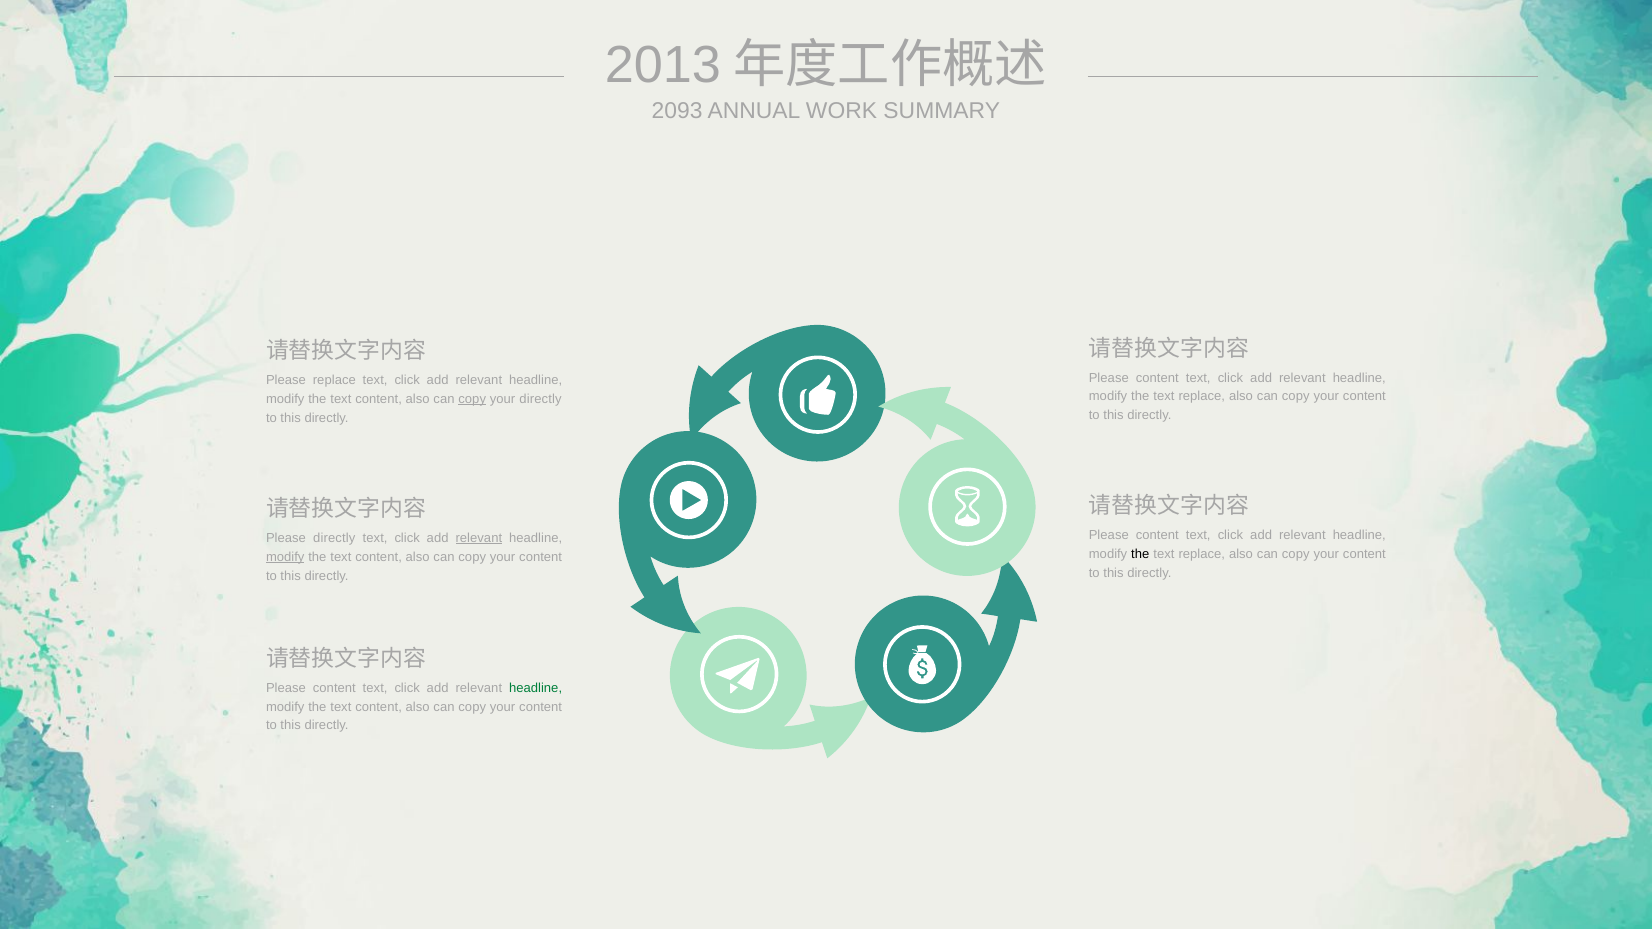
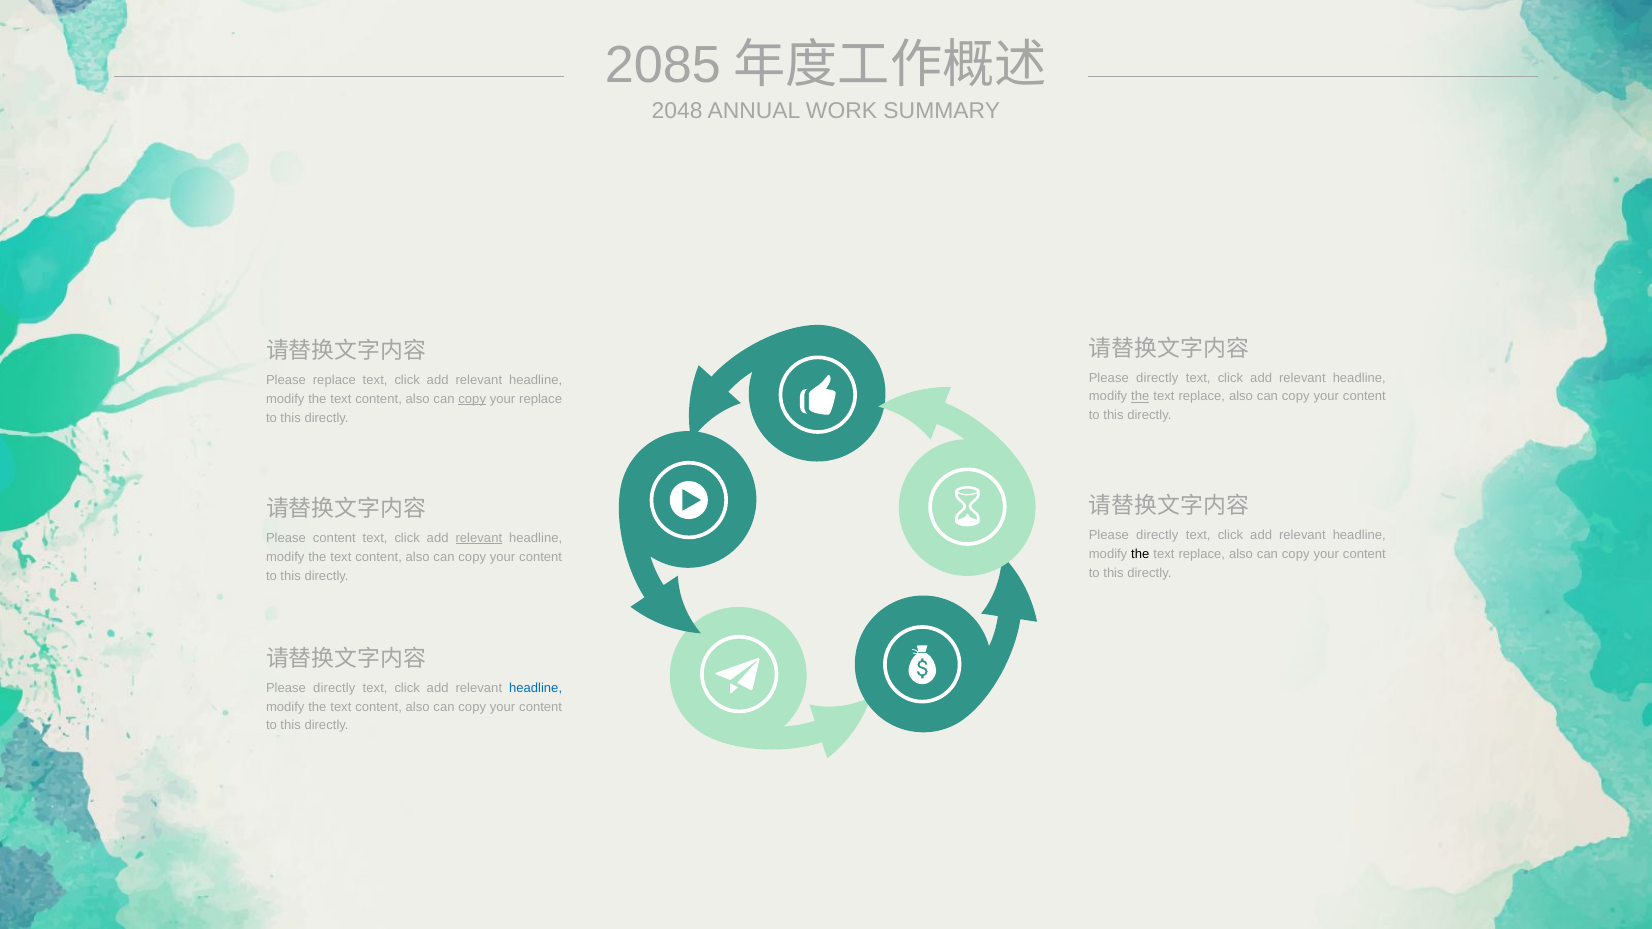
2013: 2013 -> 2085 (663, 65)
2093: 2093 -> 2048 (677, 111)
content: content -> directly (1157, 378)
the underline: none -> present (1140, 397)
your directly: directly -> replace (541, 399)
content: content -> directly (1157, 536)
Please directly: directly -> content (334, 538)
modify underline: present -> none (285, 557)
content: content -> directly (334, 688)
headline colour: green -> blue (536, 688)
